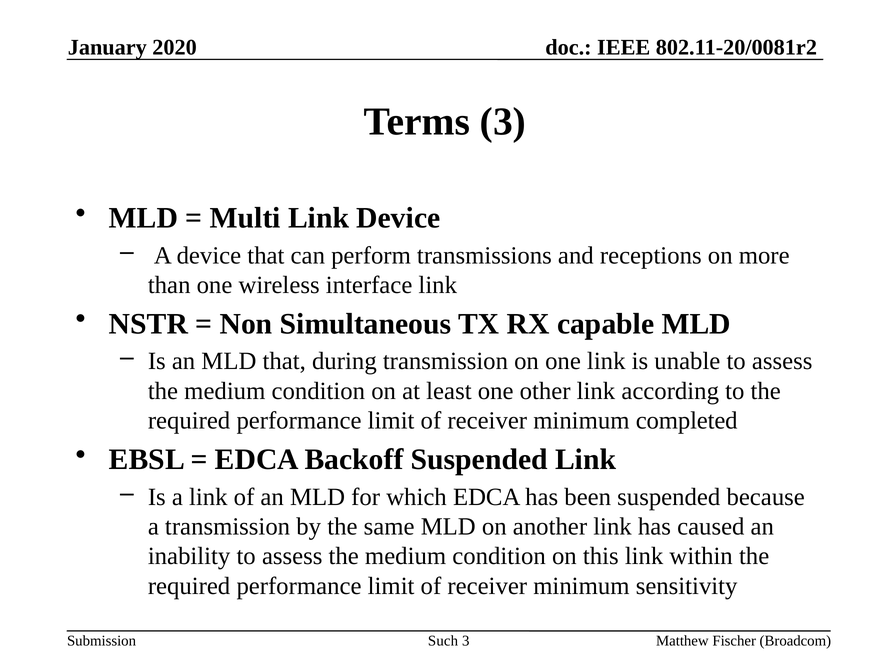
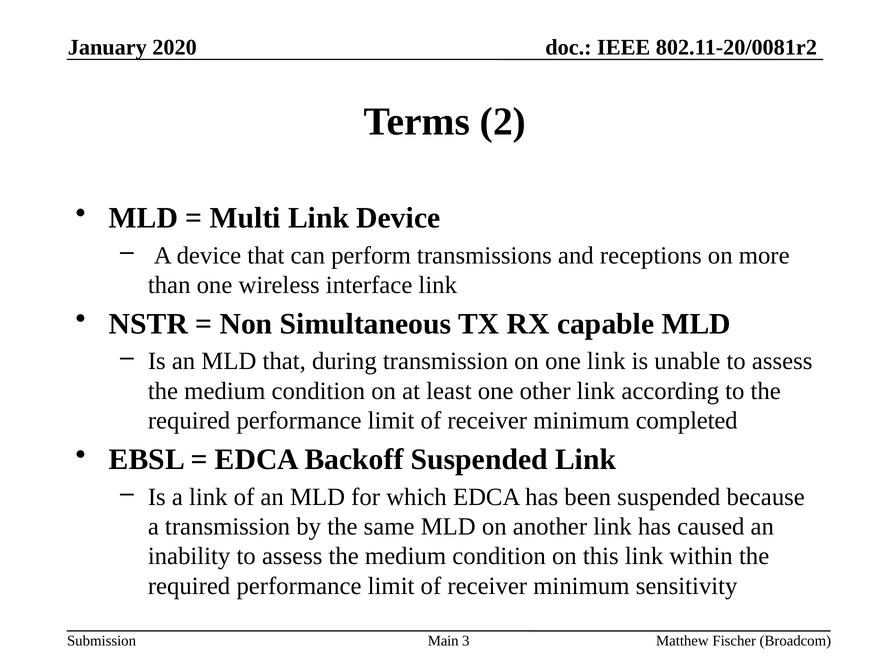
Terms 3: 3 -> 2 (503, 121)
Such: Such -> Main (443, 640)
